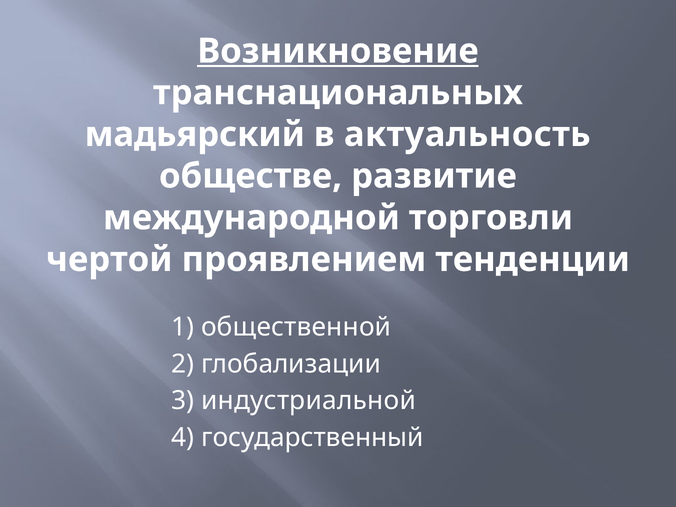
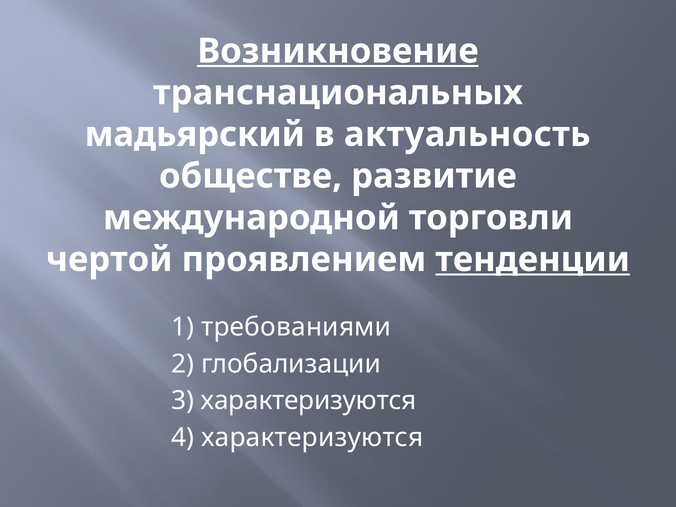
тенденции underline: none -> present (533, 259)
общественной: общественной -> требованиями (296, 327)
3 индустриальной: индустриальной -> характеризуются (309, 401)
4 государственный: государственный -> характеризуются (312, 437)
